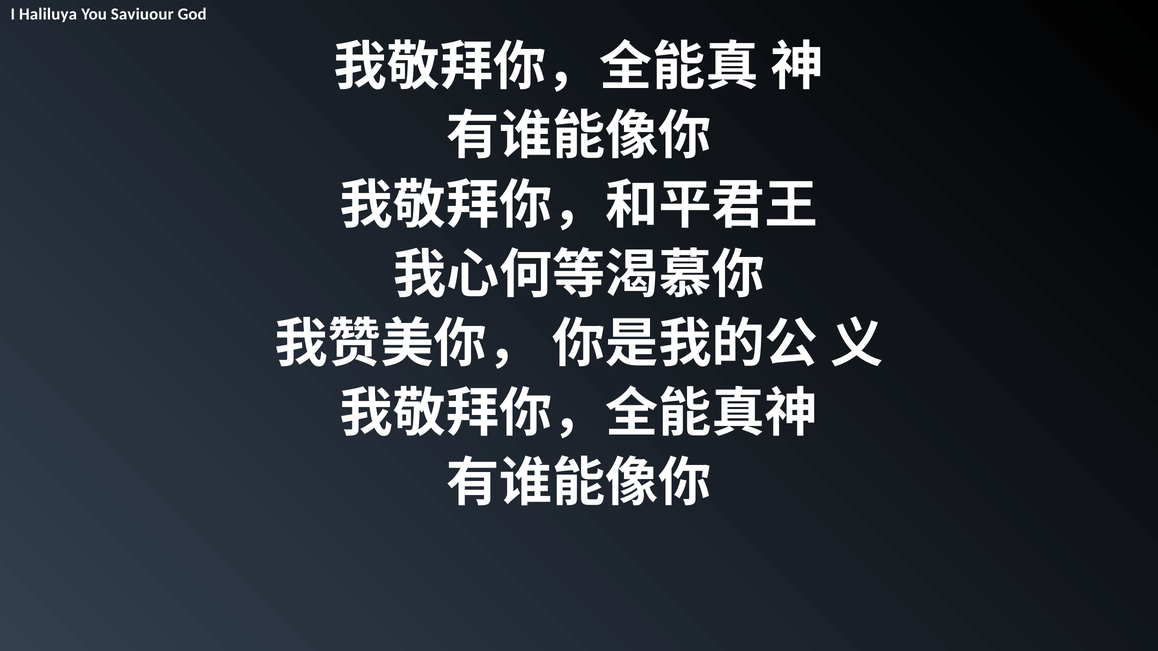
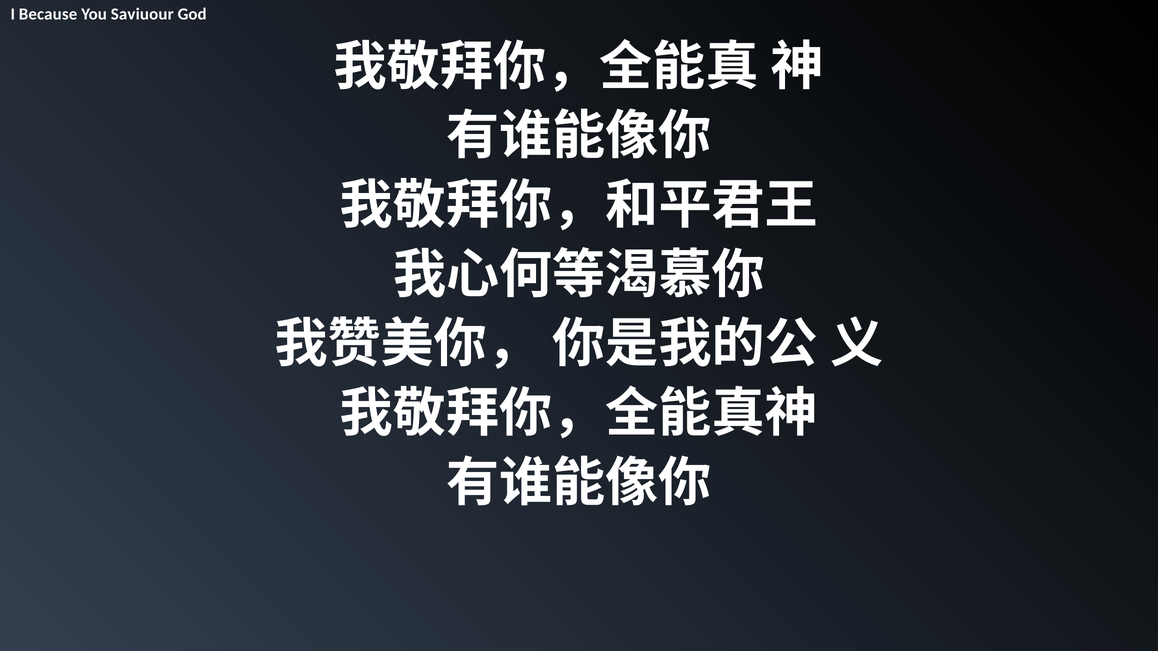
Haliluya: Haliluya -> Because (48, 14)
